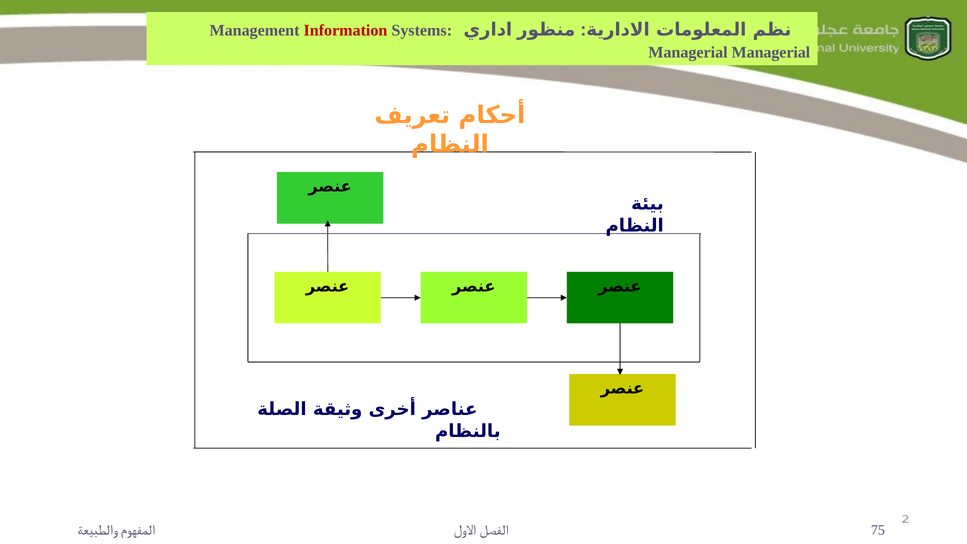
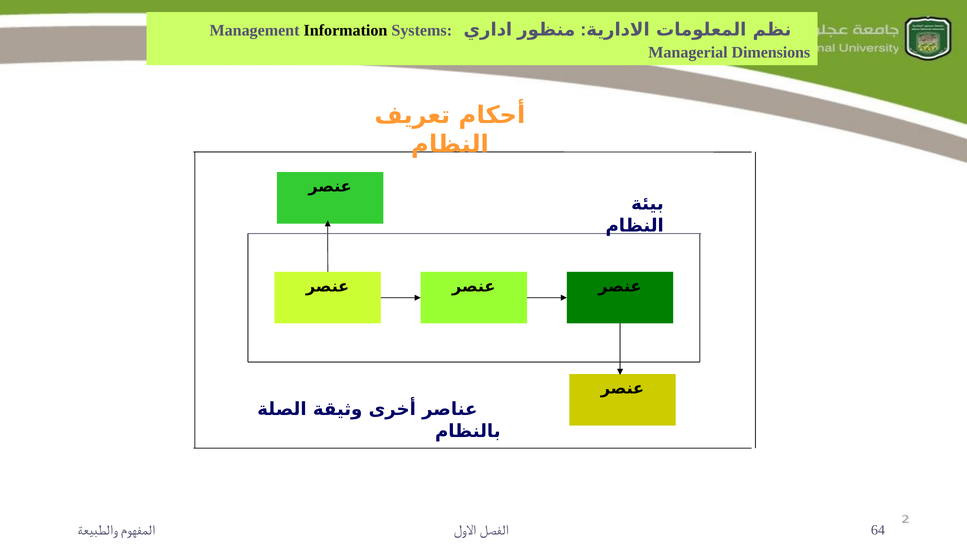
Information colour: red -> black (345, 30)
Managerial Managerial: Managerial -> Dimensions (771, 53)
75: 75 -> 64 (878, 530)
